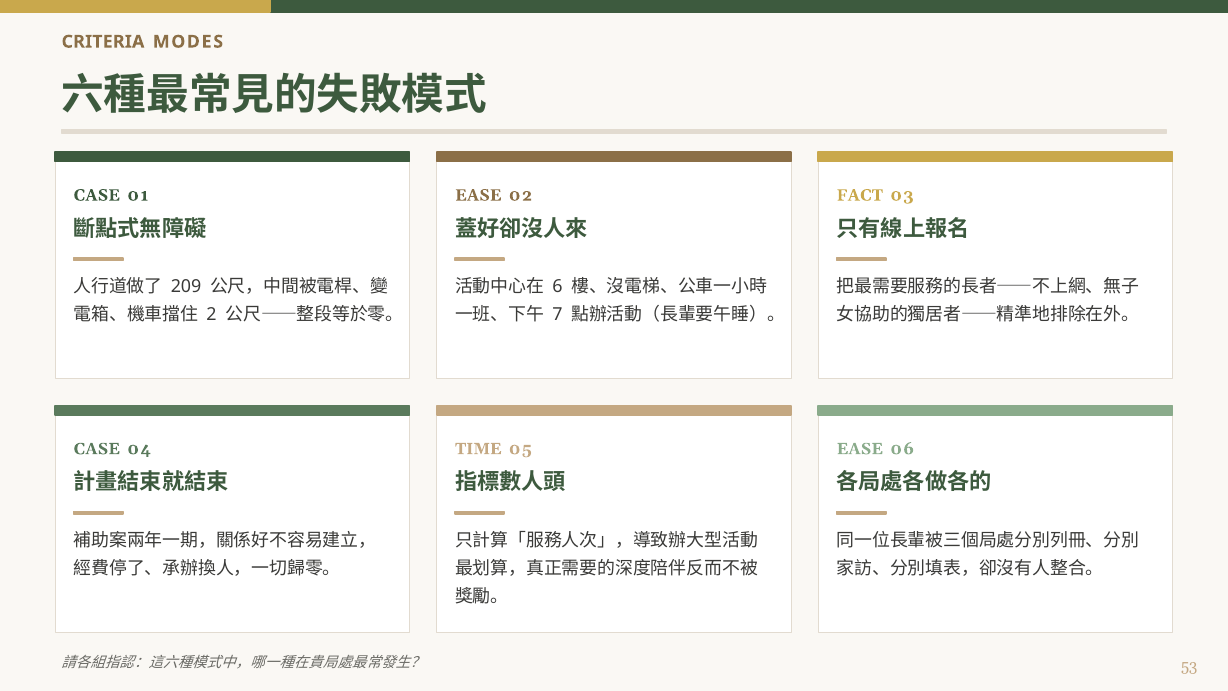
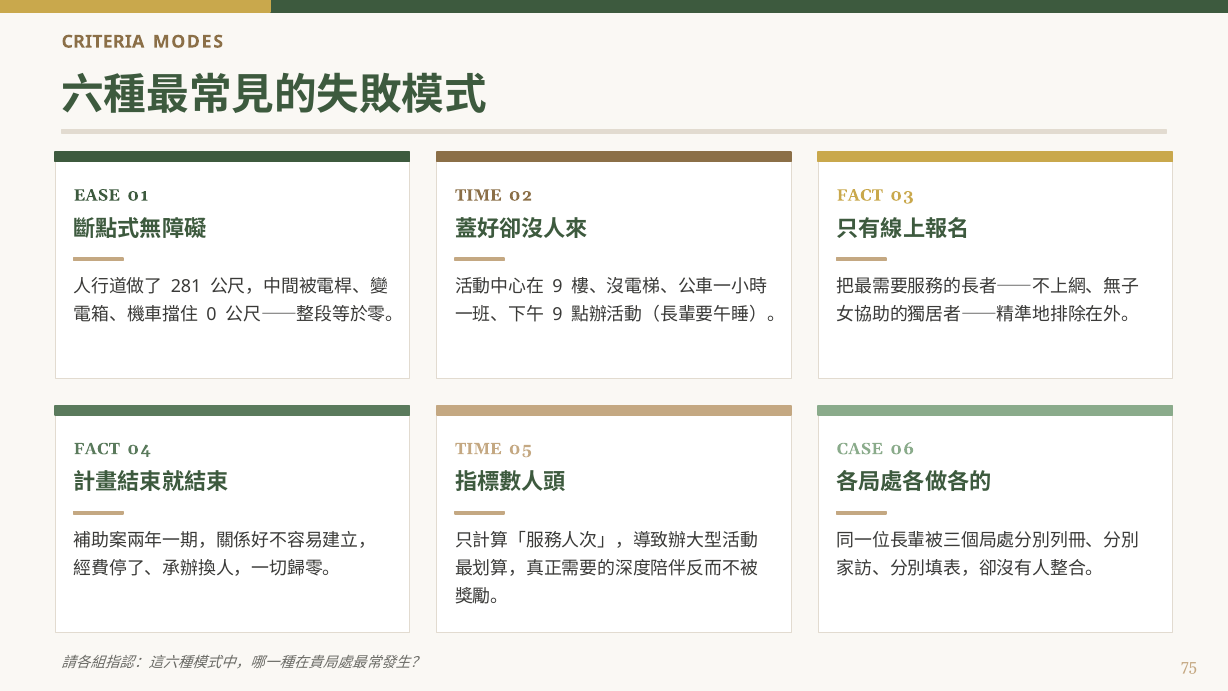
CASE: CASE -> EASE (97, 195)
EASE: EASE -> TIME (478, 195)
209: 209 -> 281 (186, 287)
6: 6 -> 9 (557, 287)
2: 2 -> 0 (212, 315)
7: 7 -> 9 (557, 315)
CASE: CASE -> FACT (97, 449)
EASE: EASE -> CASE (860, 449)
53: 53 -> 75 (1189, 667)
